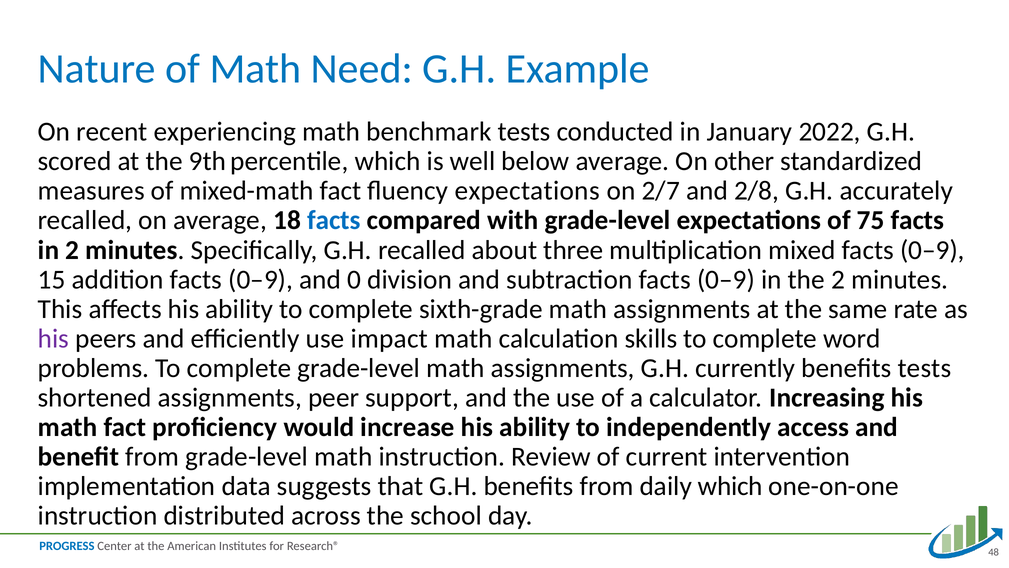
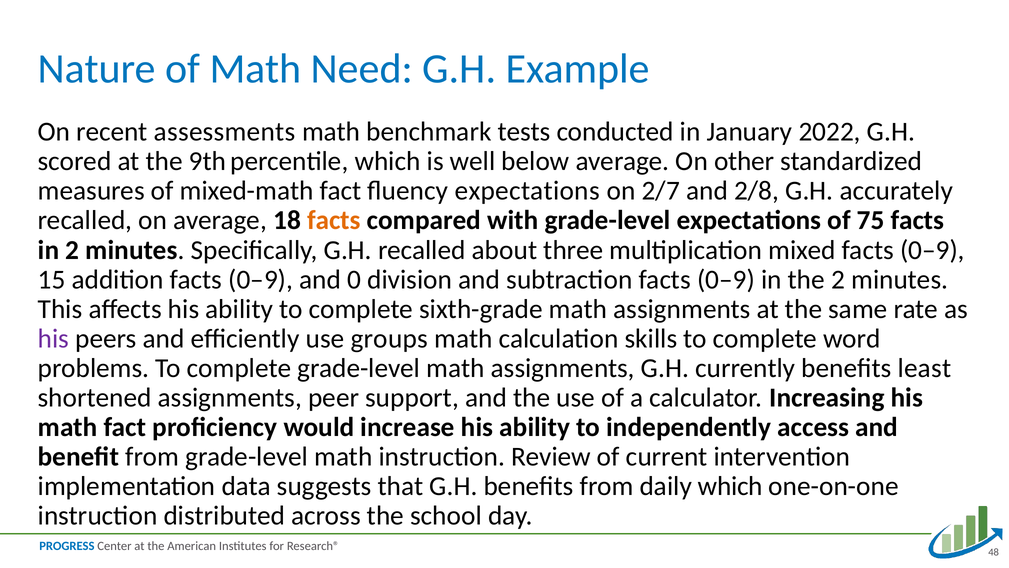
experiencing: experiencing -> assessments (225, 132)
facts colour: blue -> orange (334, 220)
impact: impact -> groups (389, 338)
benefits tests: tests -> least (924, 368)
